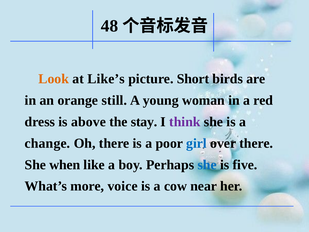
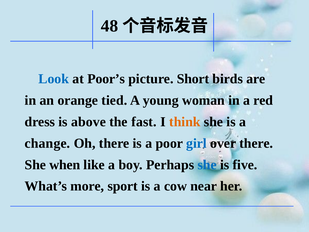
Look colour: orange -> blue (54, 79)
Like’s: Like’s -> Poor’s (106, 79)
still: still -> tied (114, 100)
stay: stay -> fast (144, 122)
think colour: purple -> orange (185, 122)
voice: voice -> sport (123, 186)
